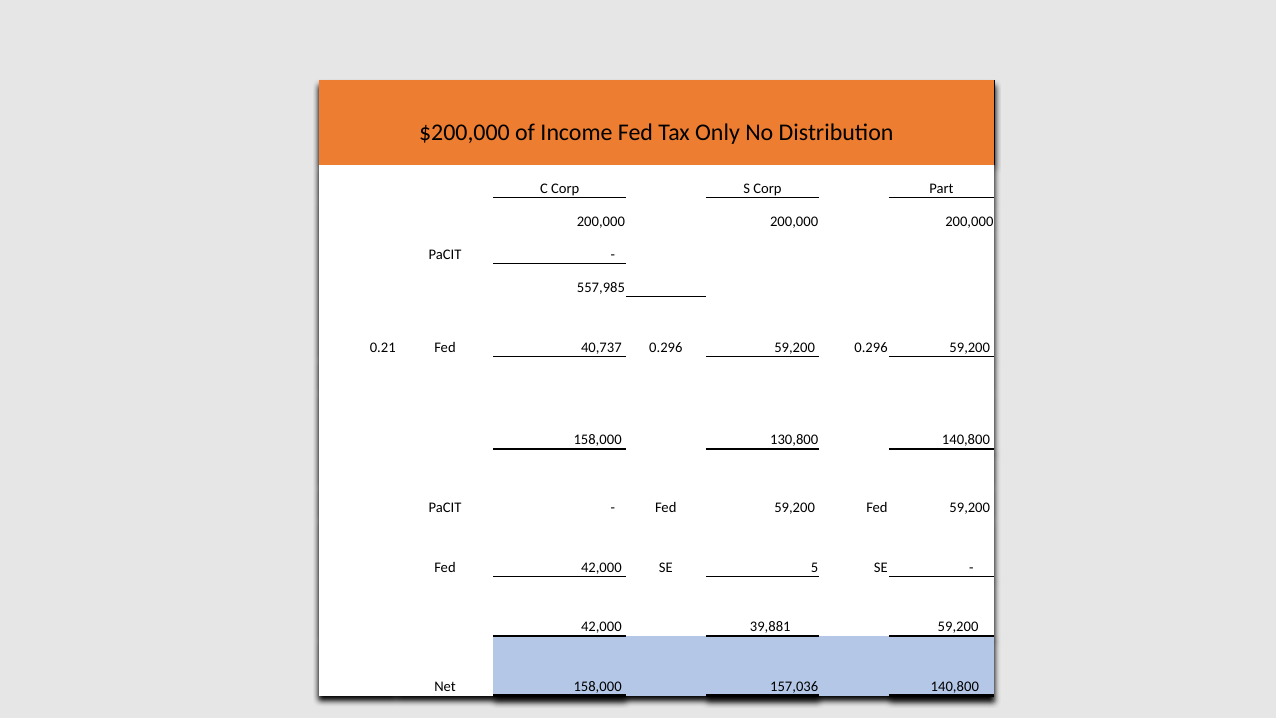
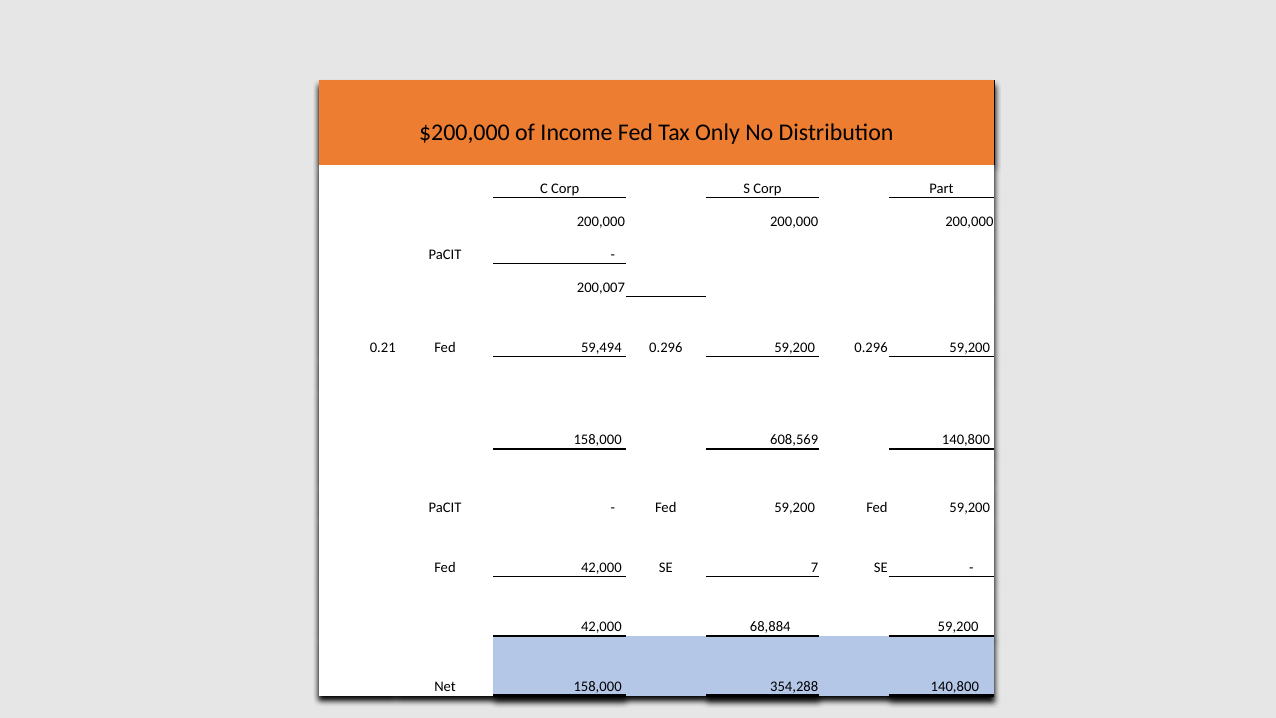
557,985: 557,985 -> 200,007 (601, 288)
40,737: 40,737 -> 59,494 (601, 347)
130,800: 130,800 -> 608,569 (794, 440)
5: 5 -> 7 (815, 567)
39,881: 39,881 -> 68,884 (770, 627)
157,036: 157,036 -> 354,288 (794, 687)
